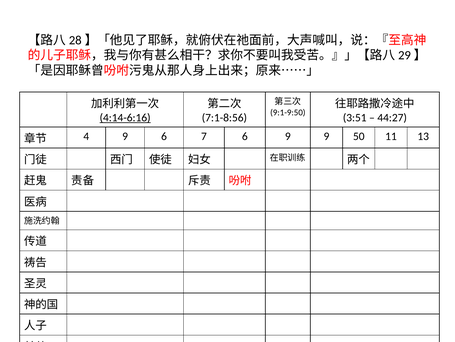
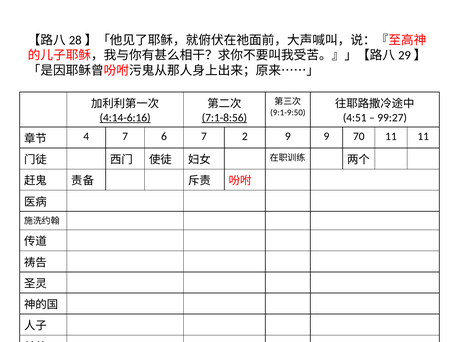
7:1-8:56 underline: none -> present (224, 118)
3:51: 3:51 -> 4:51 (355, 118)
44:27: 44:27 -> 99:27 (392, 118)
4 9: 9 -> 7 (125, 136)
7 6: 6 -> 2 (245, 136)
50: 50 -> 70 (359, 136)
11 13: 13 -> 11 (423, 136)
